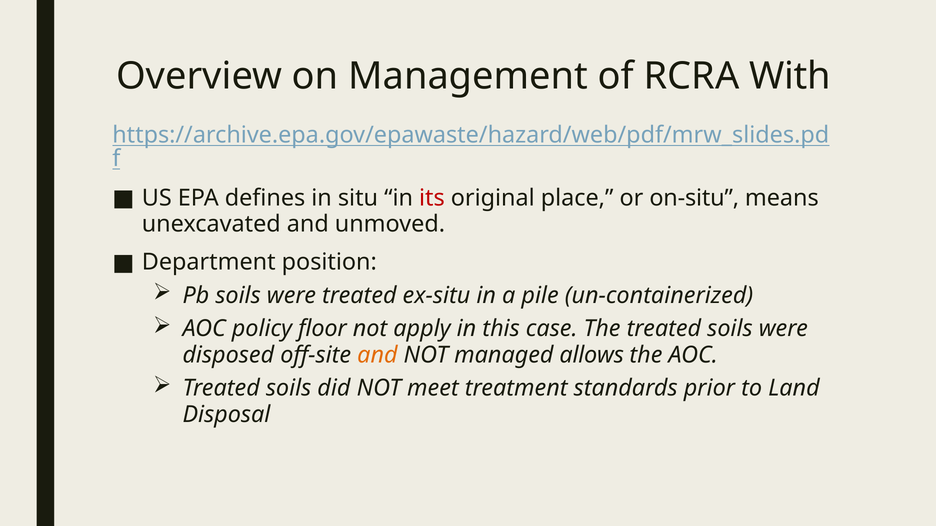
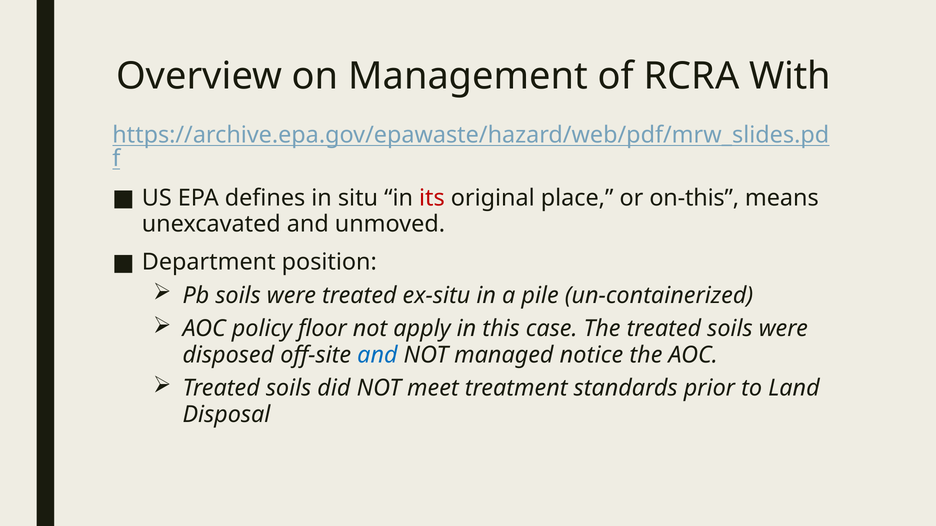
on-situ: on-situ -> on-this (694, 198)
and colour: orange -> blue (377, 355)
allows: allows -> notice (591, 355)
